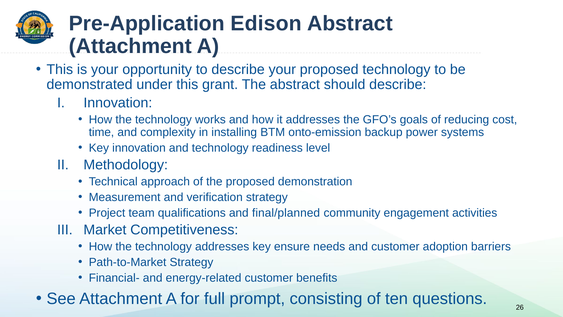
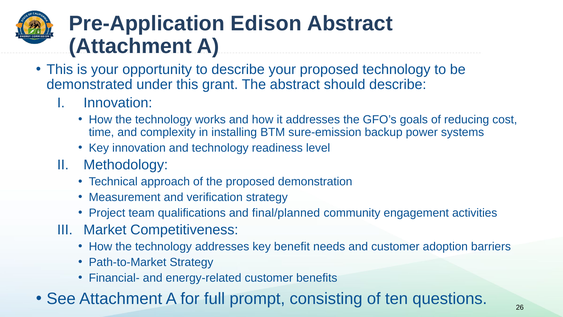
onto-emission: onto-emission -> sure-emission (325, 132)
ensure: ensure -> benefit (292, 246)
